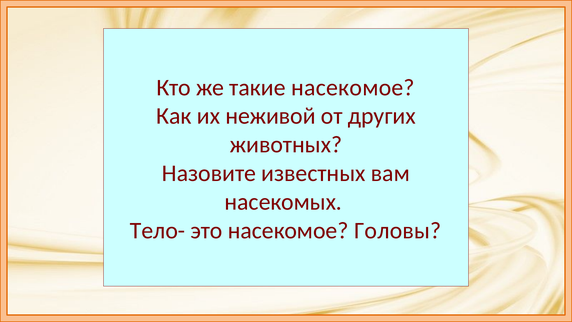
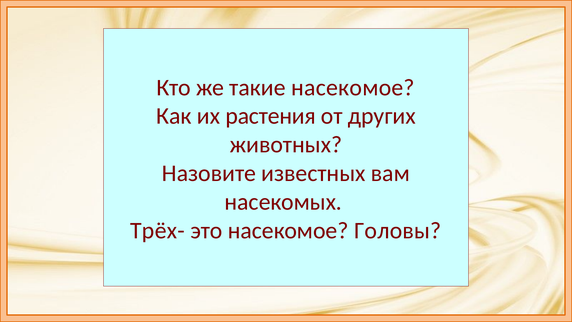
неживой: неживой -> растения (271, 116)
Тело-: Тело- -> Трёх- (157, 230)
